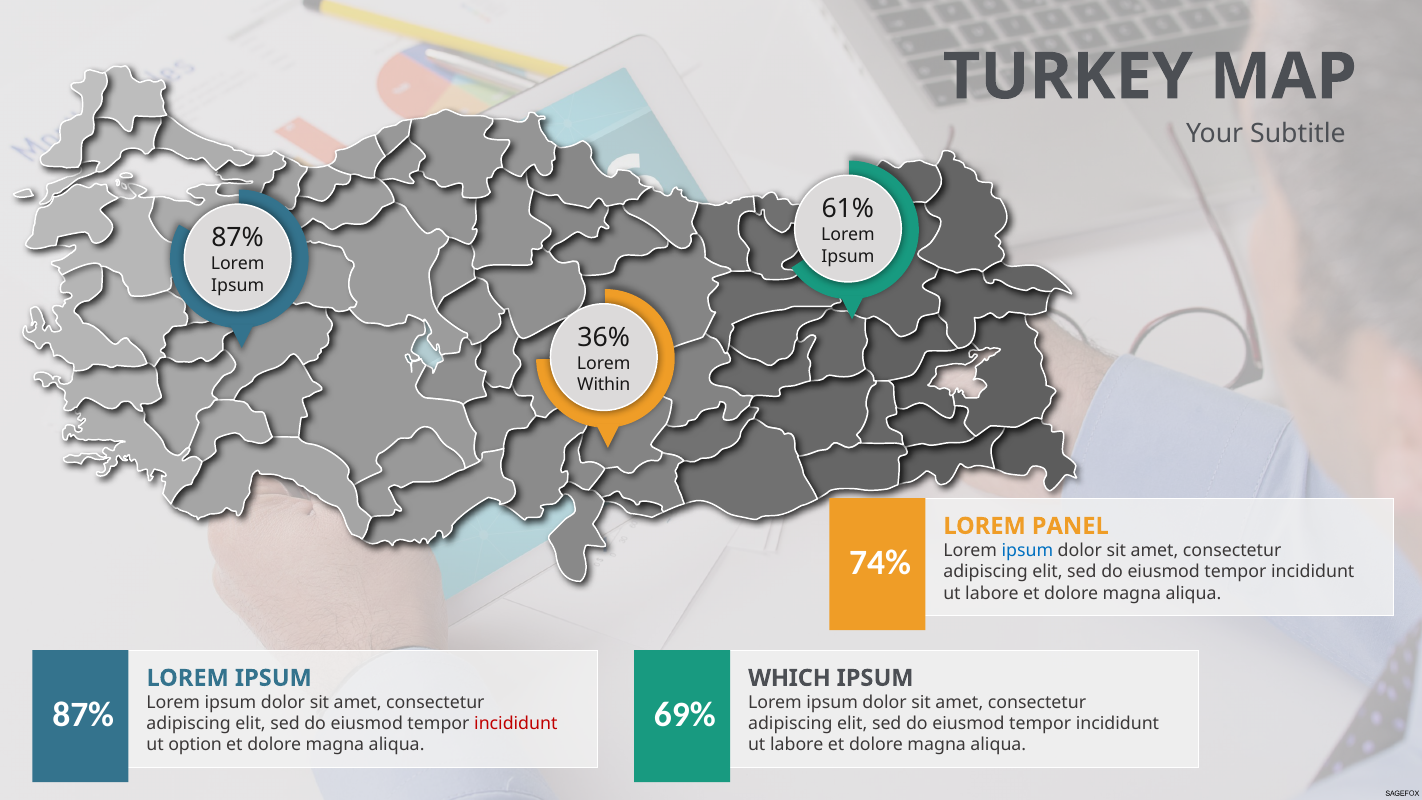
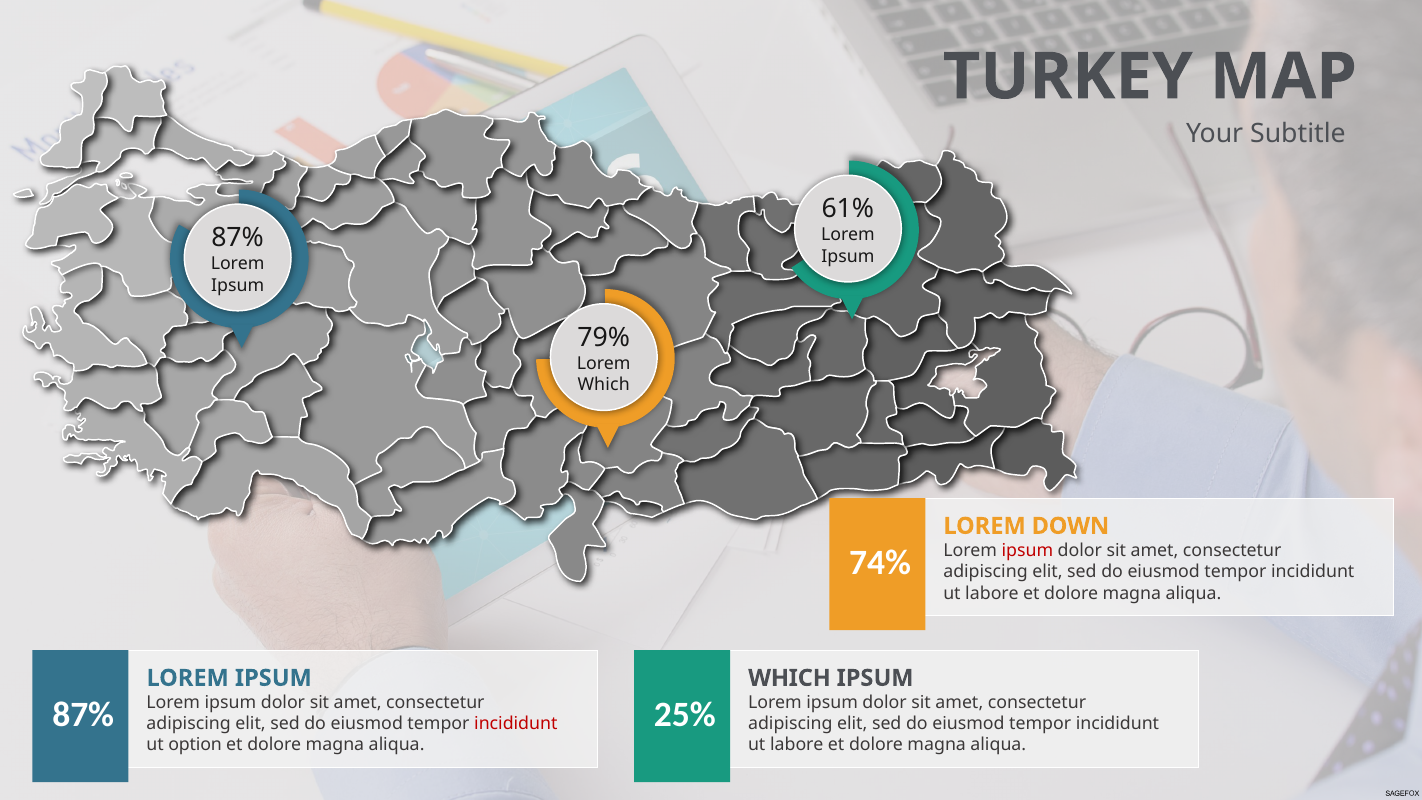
36%: 36% -> 79% (604, 338)
Within: Within -> Which (604, 385)
PANEL: PANEL -> DOWN (1070, 526)
ipsum colour: blue -> red (1027, 550)
69%: 69% -> 25% (685, 715)
